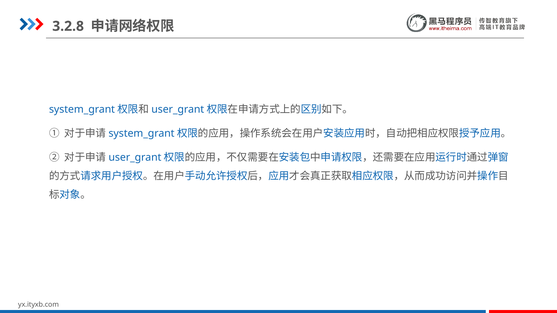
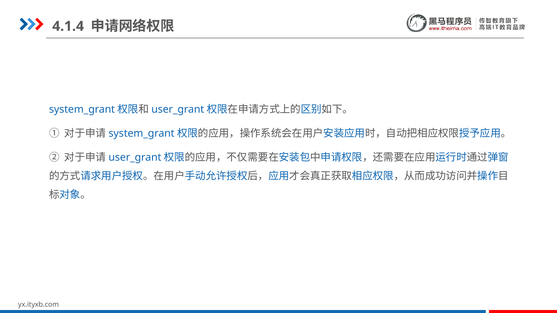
3.2.8: 3.2.8 -> 4.1.4 (68, 26)
